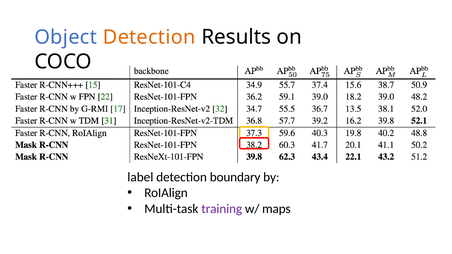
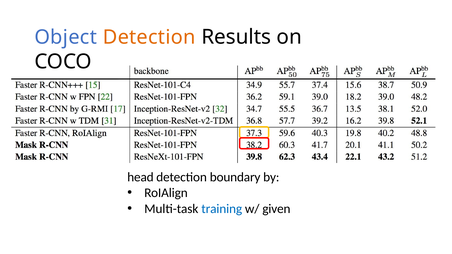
label: label -> head (140, 177)
training colour: purple -> blue (222, 209)
maps: maps -> given (276, 209)
